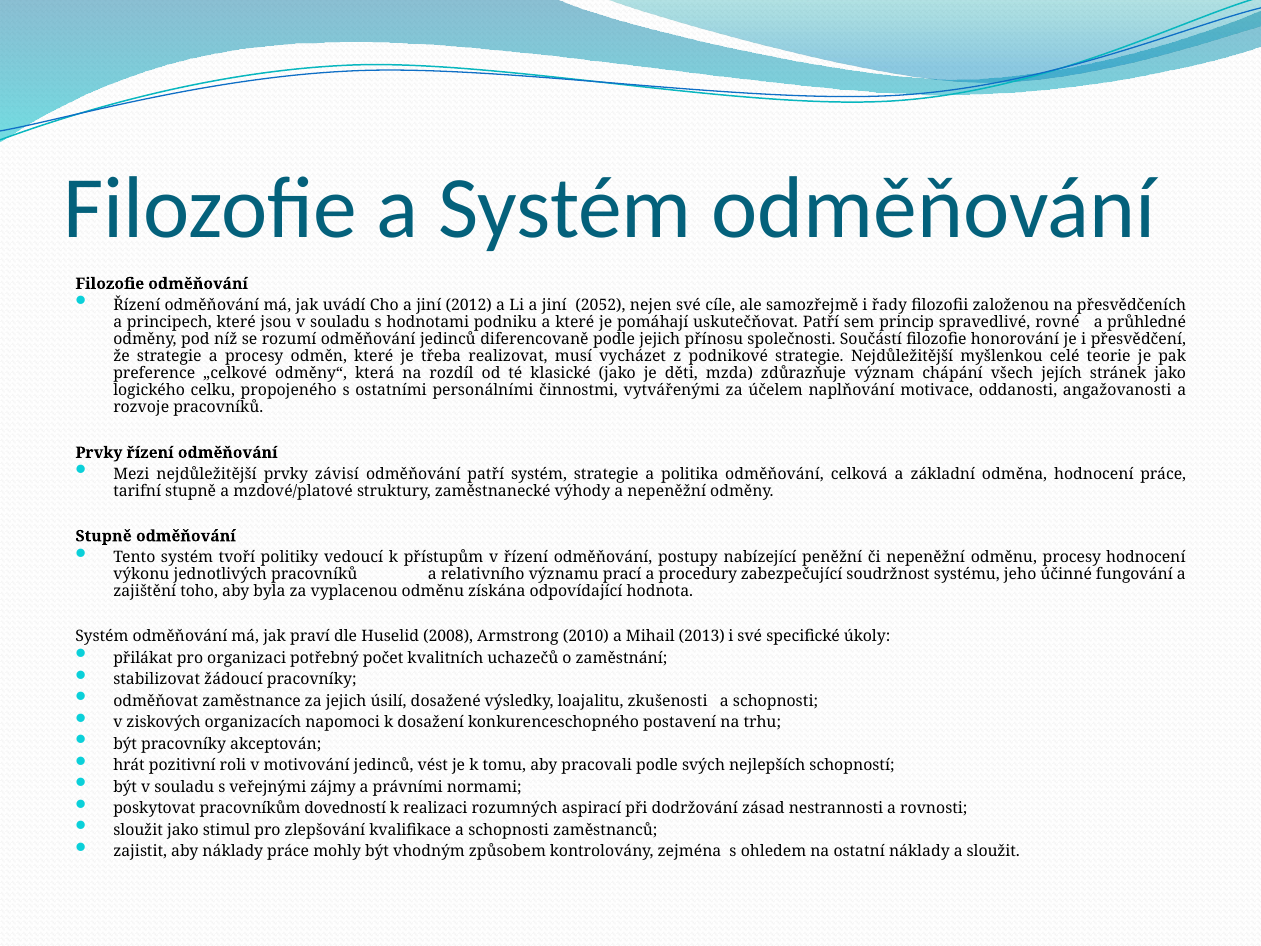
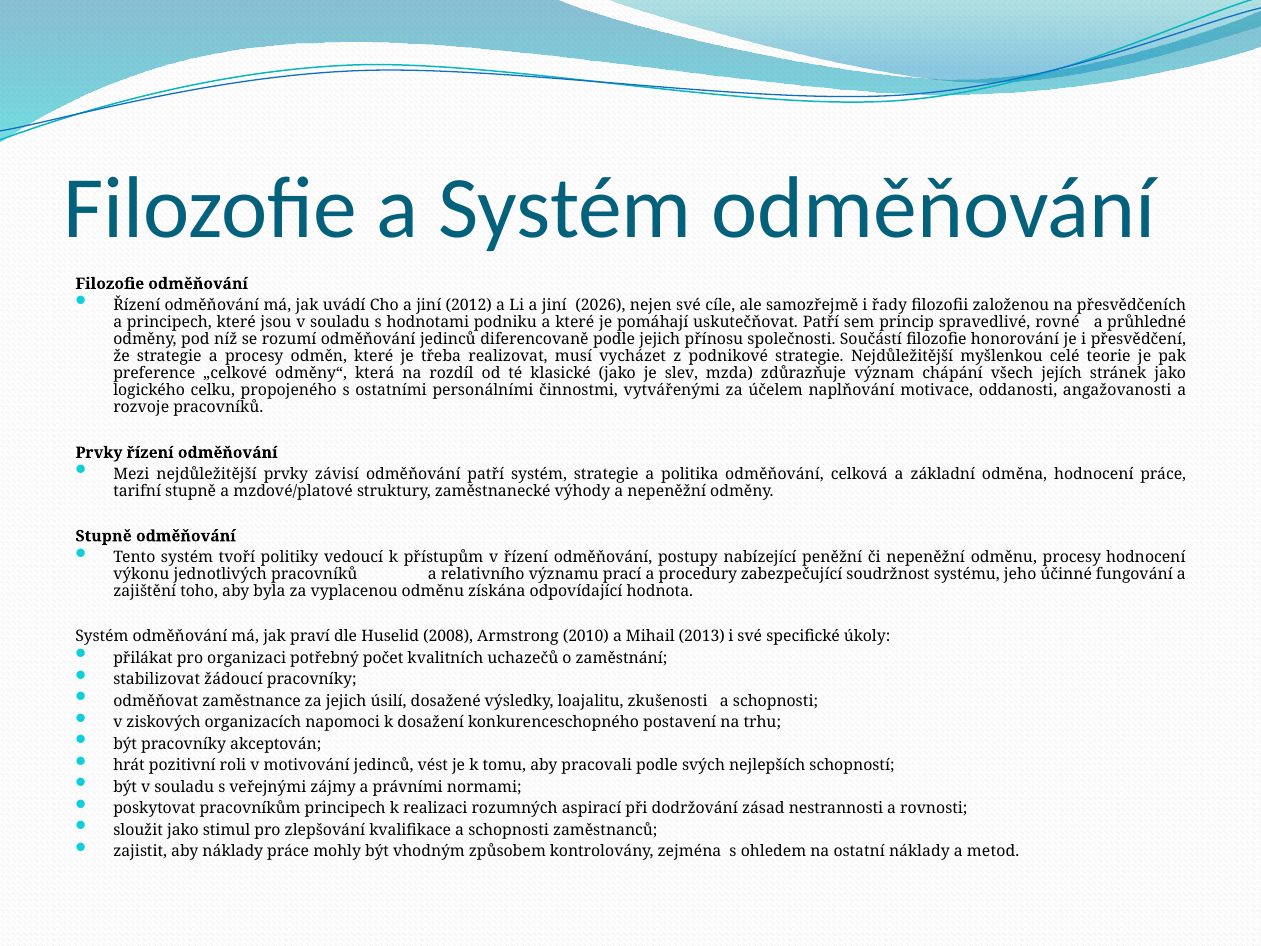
2052: 2052 -> 2026 (601, 305)
děti: děti -> slev (682, 373)
pracovníkům dovedností: dovedností -> principech (345, 808)
a sloužit: sloužit -> metod (993, 851)
